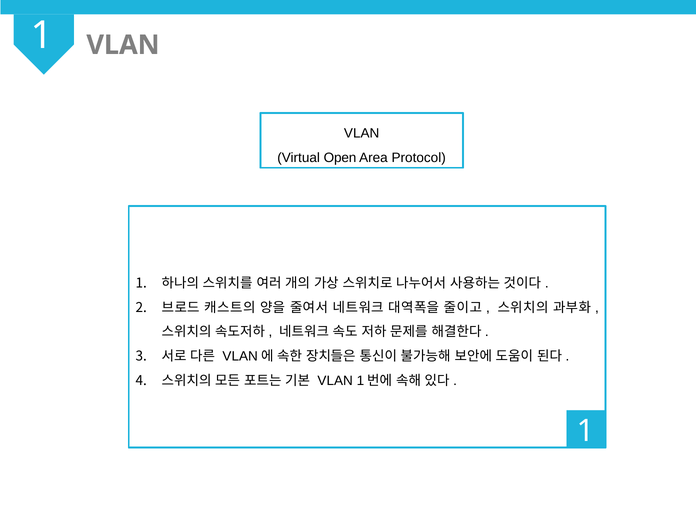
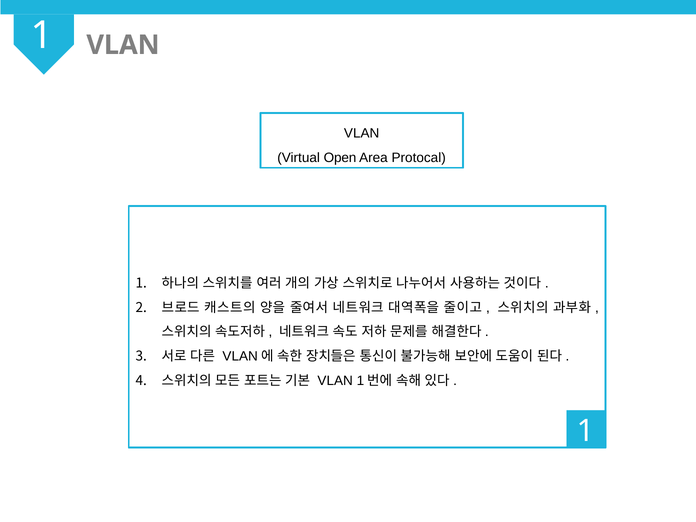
Protocol: Protocol -> Protocal (419, 158)
